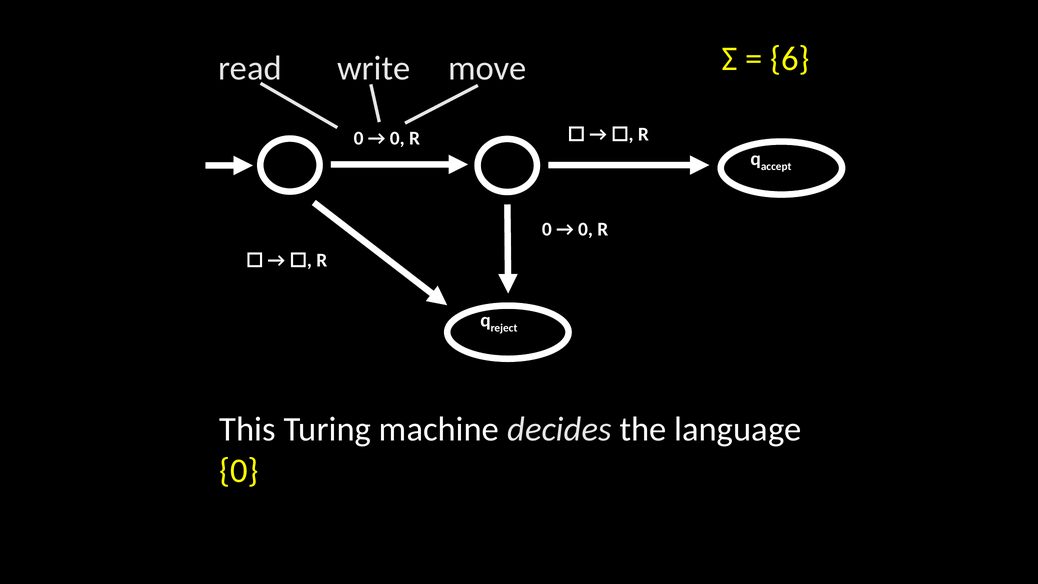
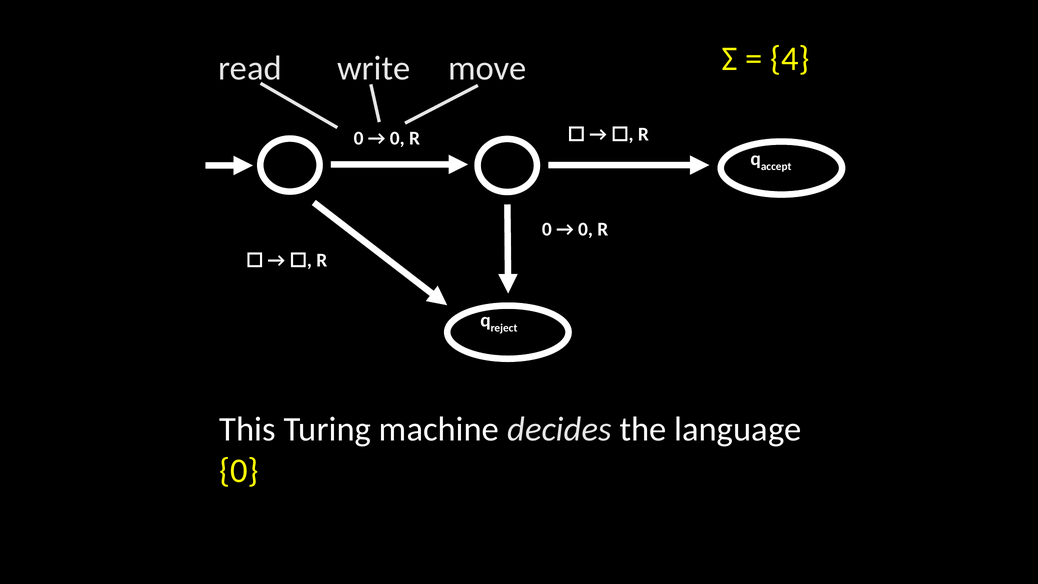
6: 6 -> 4 (790, 59)
